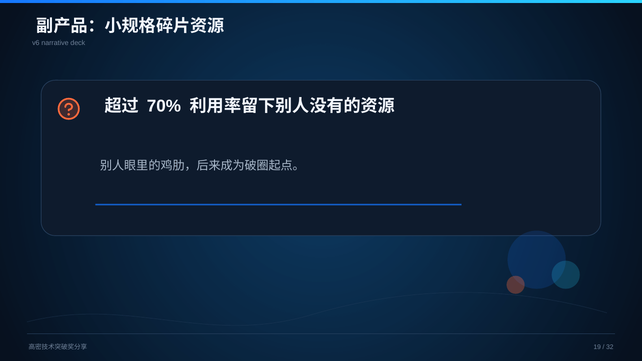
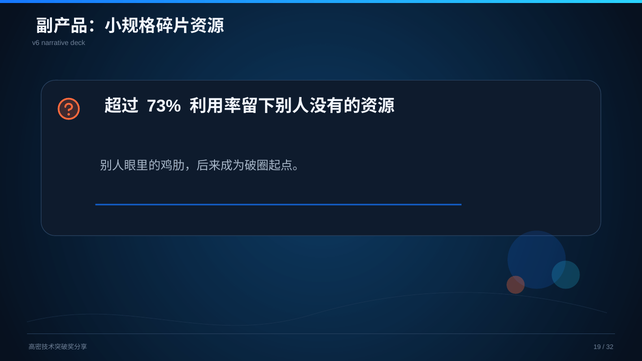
70%: 70% -> 73% (164, 106)
